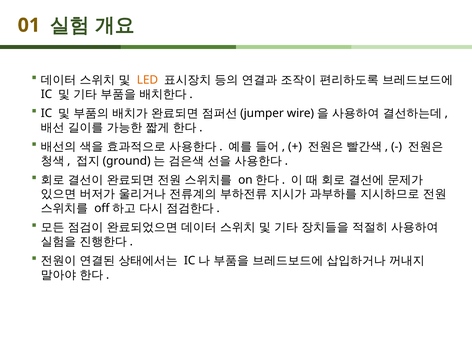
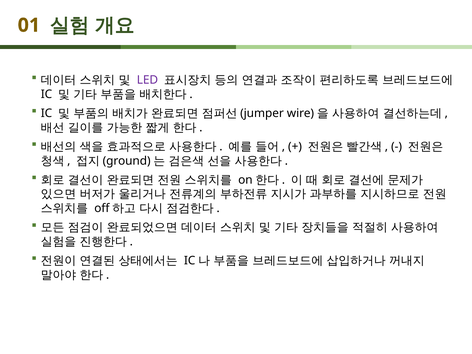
LED colour: orange -> purple (147, 80)
